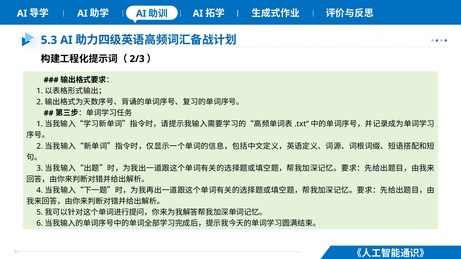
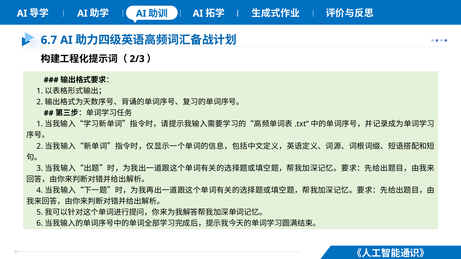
5.3: 5.3 -> 6.7 (49, 40)
